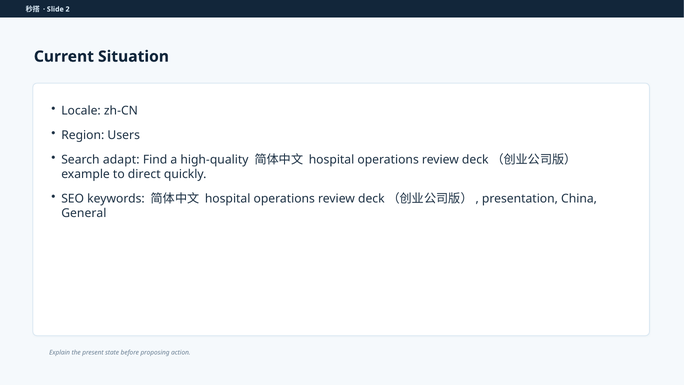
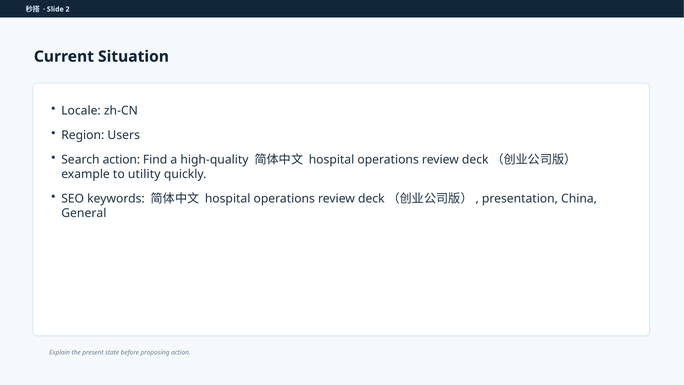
Search adapt: adapt -> action (121, 160)
direct: direct -> utility (144, 174)
